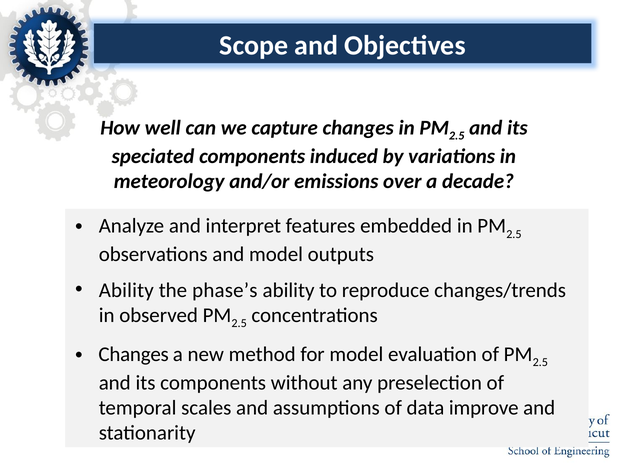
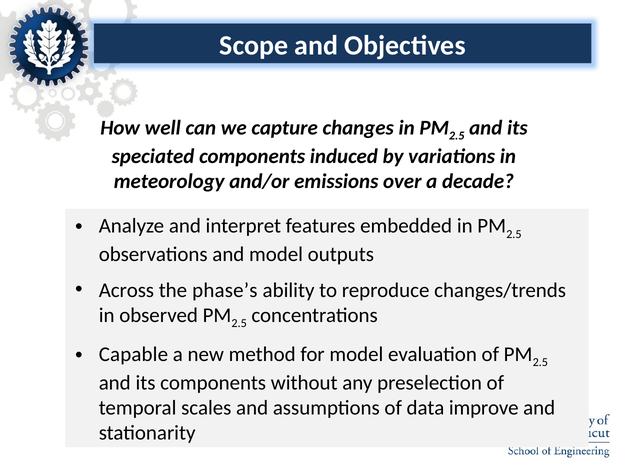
Ability: Ability -> Across (126, 290)
Changes: Changes -> Capable (133, 354)
